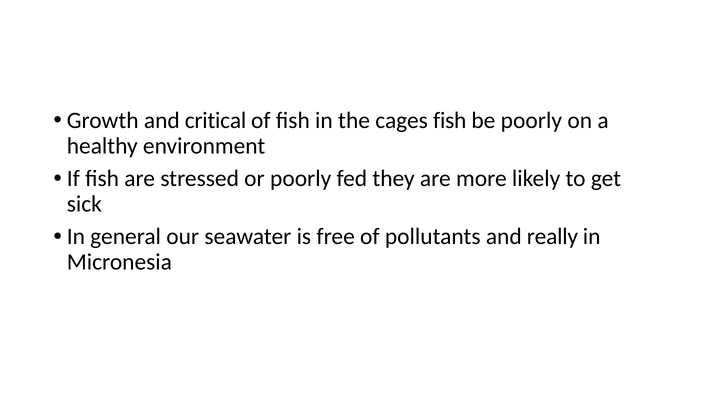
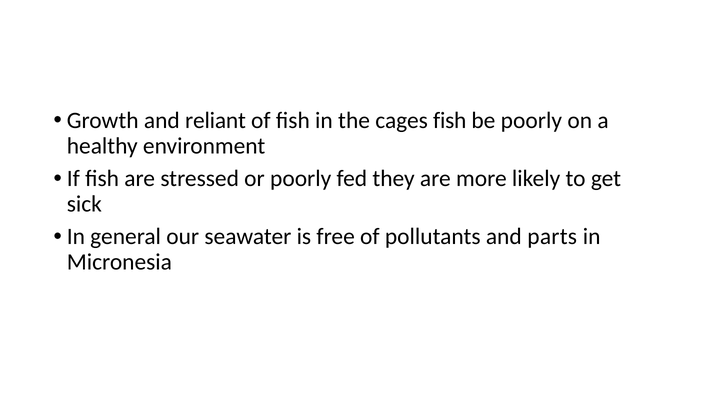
critical: critical -> reliant (215, 120)
really: really -> parts (552, 236)
